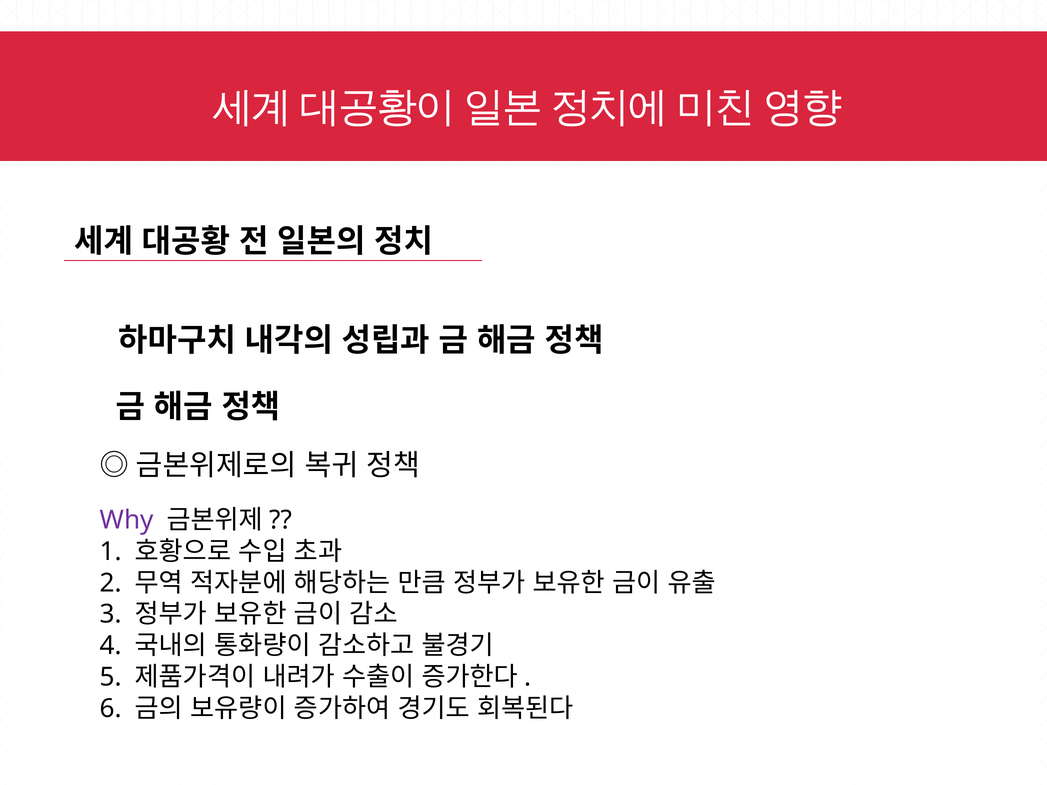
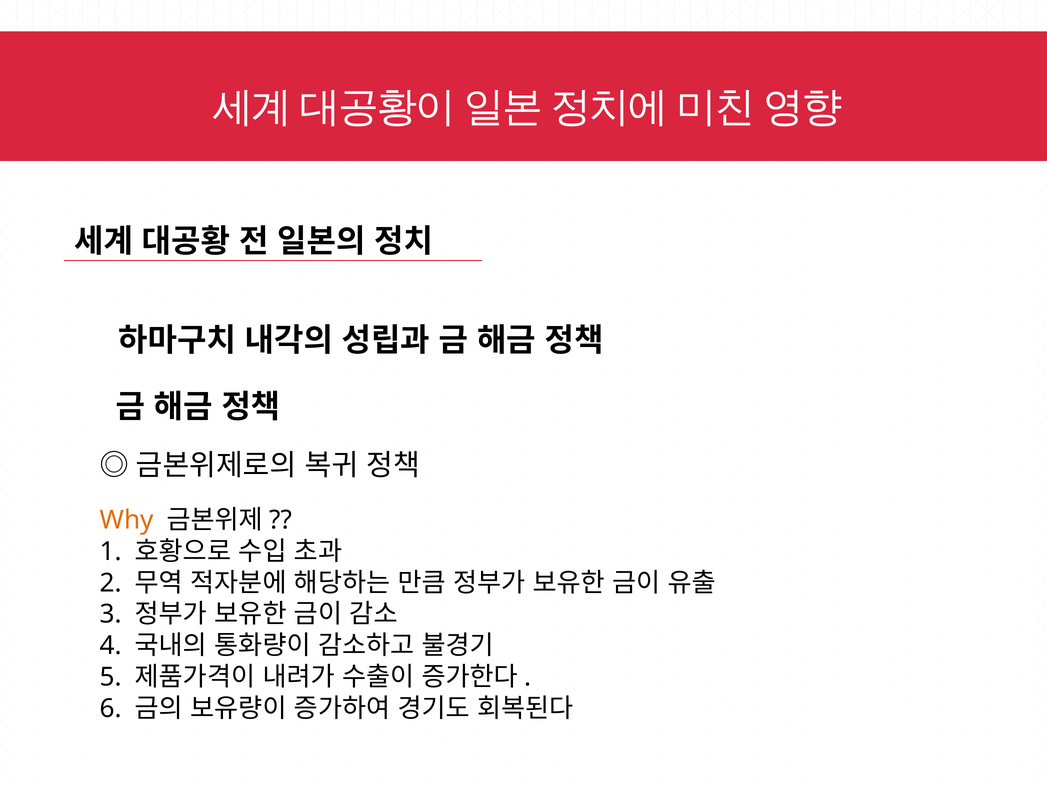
Why colour: purple -> orange (127, 520)
